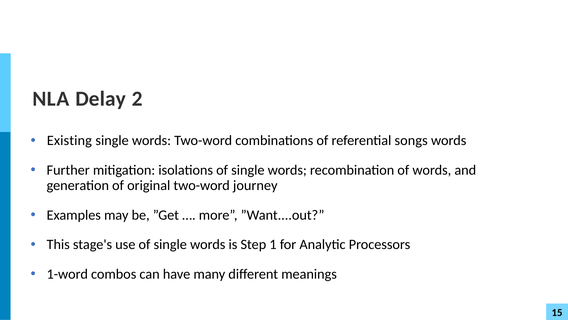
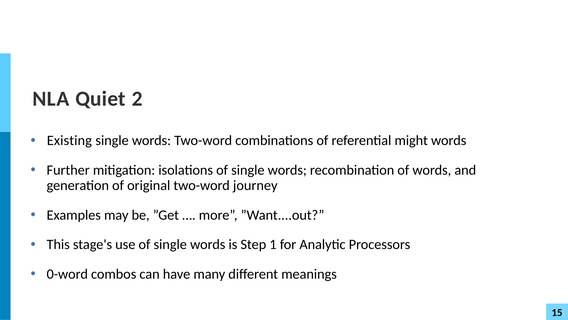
Delay: Delay -> Quiet (101, 99)
songs: songs -> might (411, 140)
1-word: 1-word -> 0-word (67, 274)
